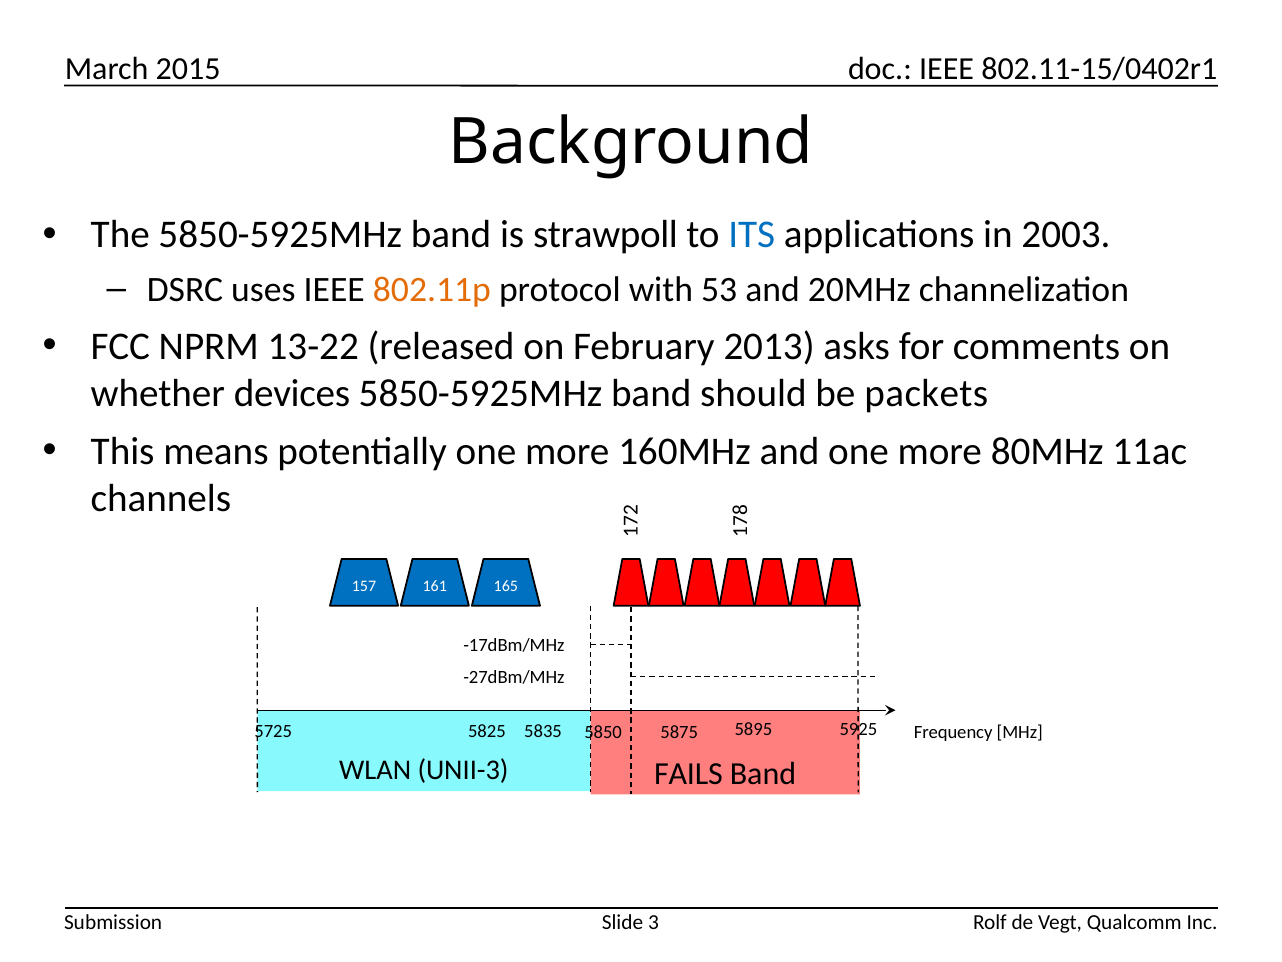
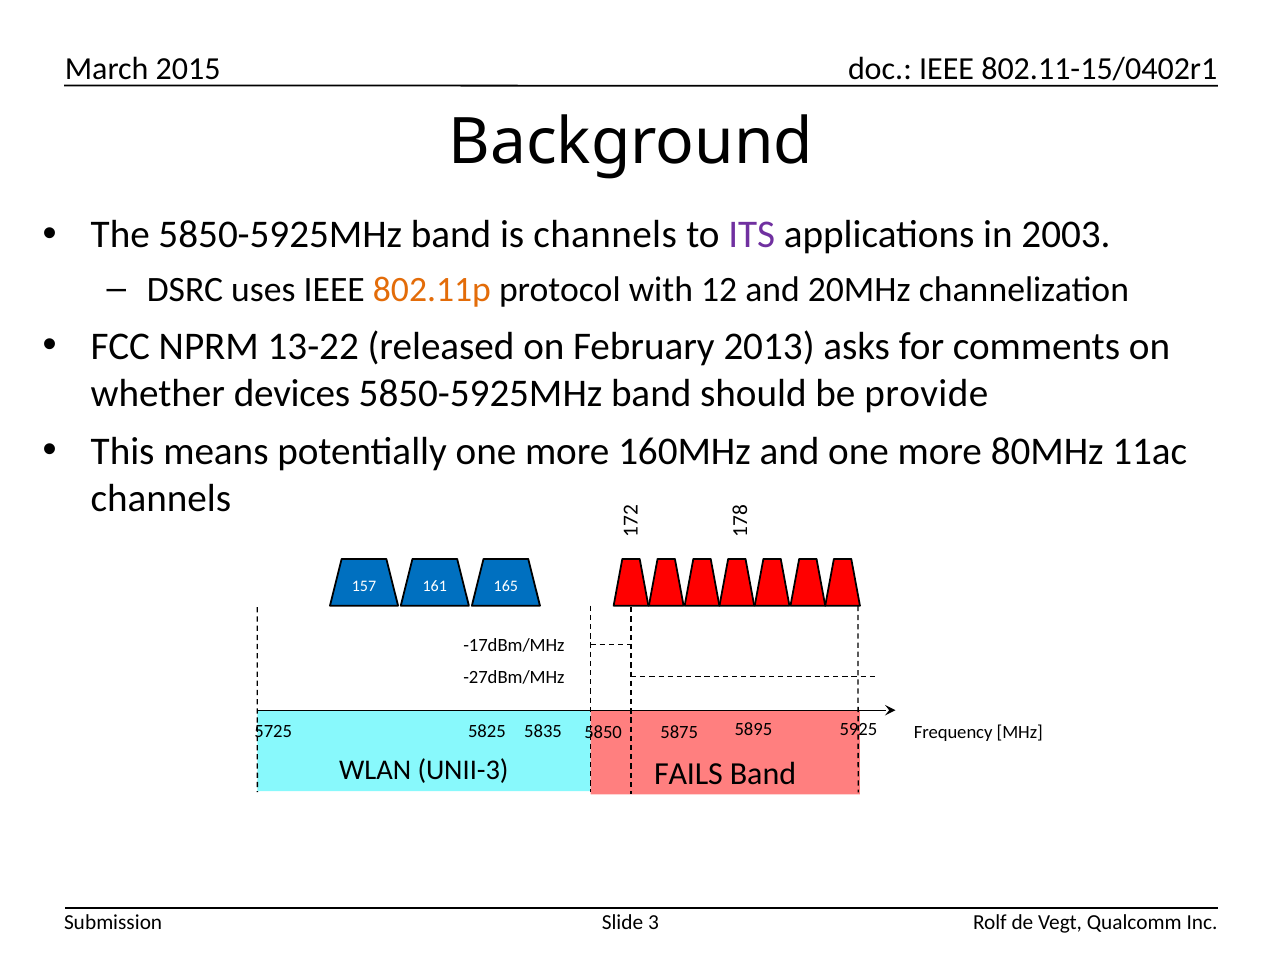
is strawpoll: strawpoll -> channels (605, 235)
ITS colour: blue -> purple (752, 235)
53: 53 -> 12 (719, 290)
packets: packets -> provide (926, 393)
